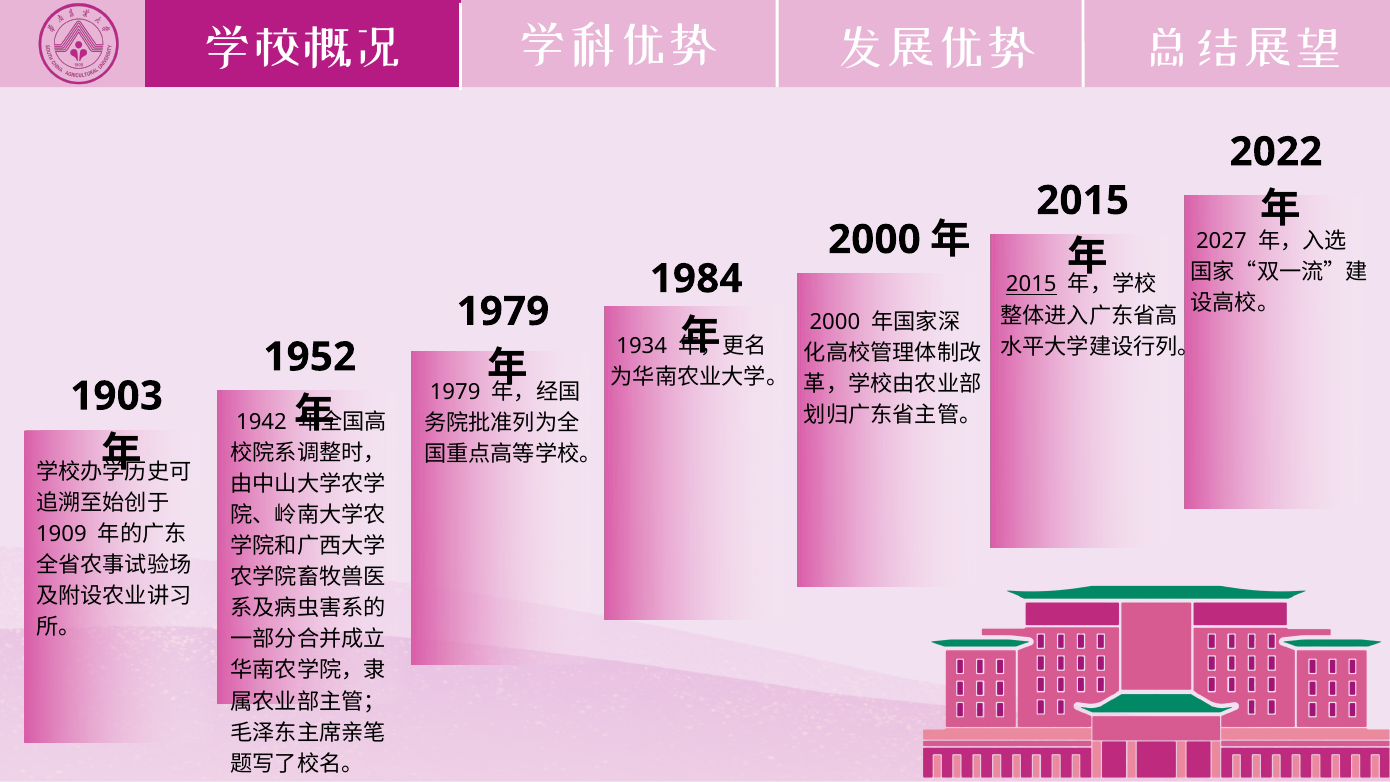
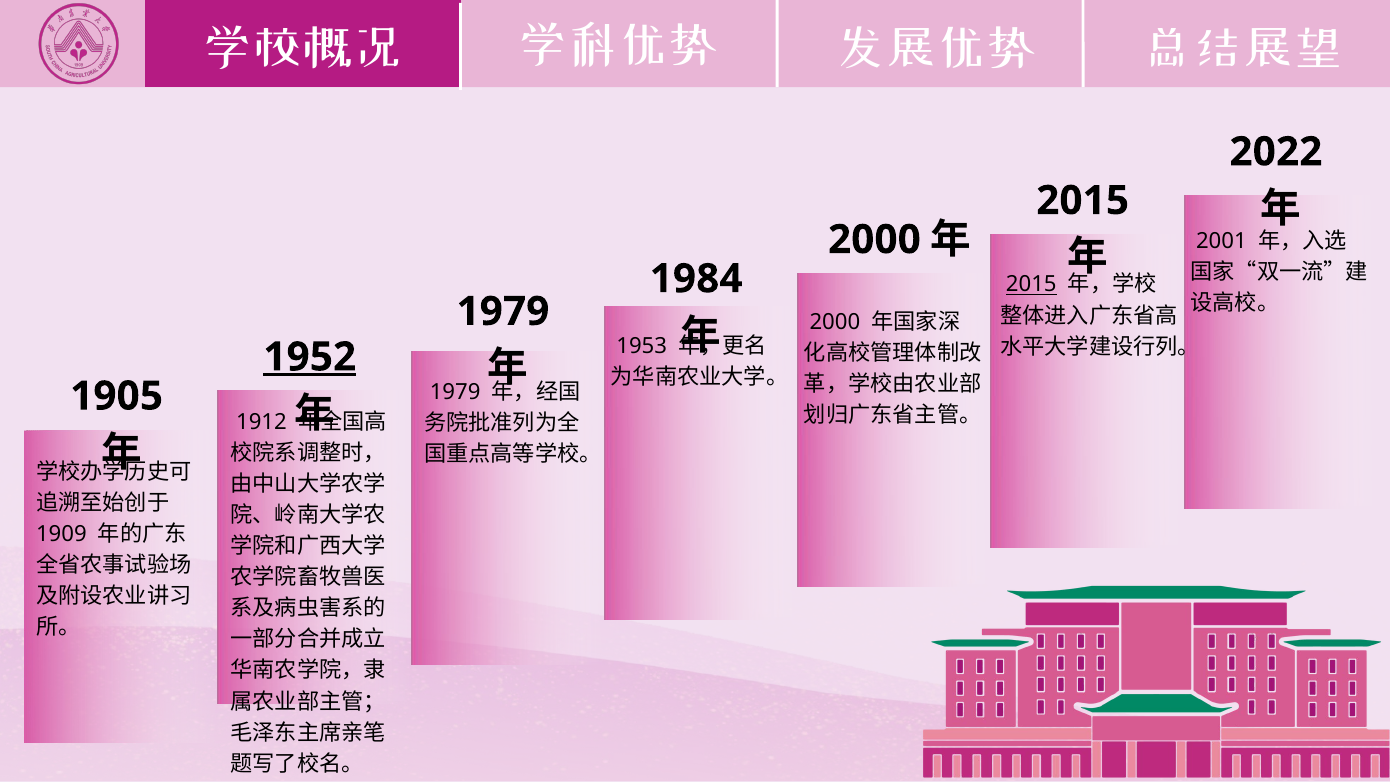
2027: 2027 -> 2001 (1221, 241)
1934: 1934 -> 1953 (642, 346)
1952 underline: none -> present (310, 357)
1903: 1903 -> 1905 (117, 396)
1942: 1942 -> 1912 (262, 422)
